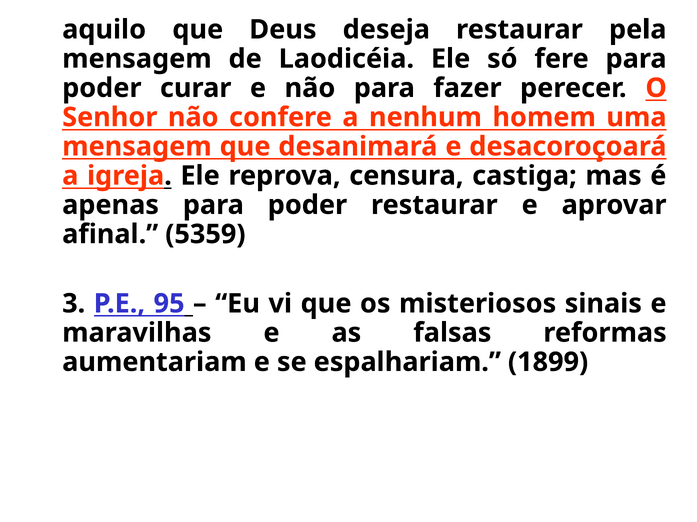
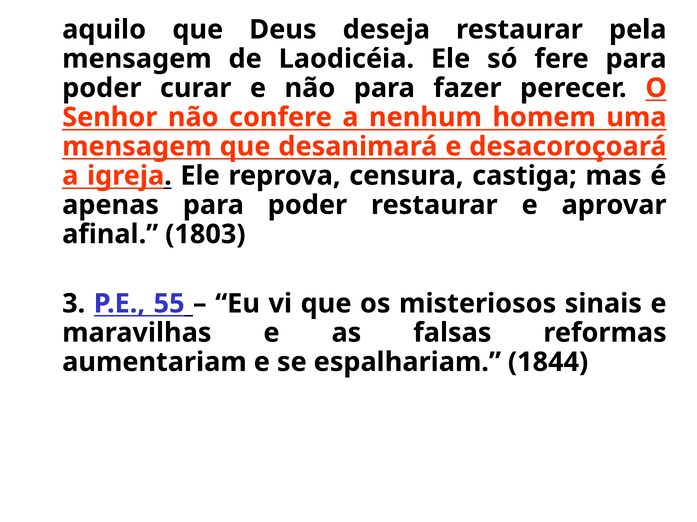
5359: 5359 -> 1803 (205, 235)
95: 95 -> 55 (169, 304)
1899: 1899 -> 1844 (548, 363)
